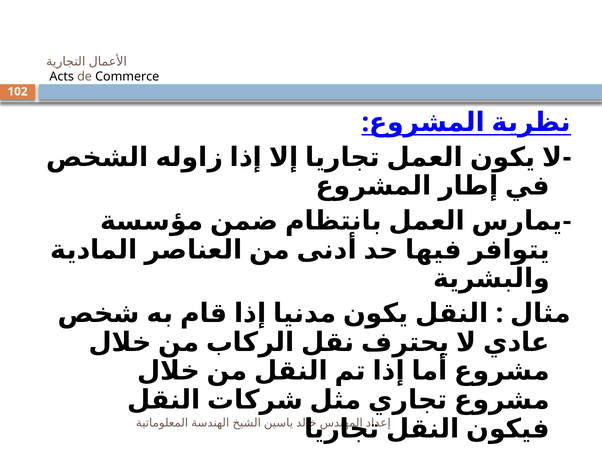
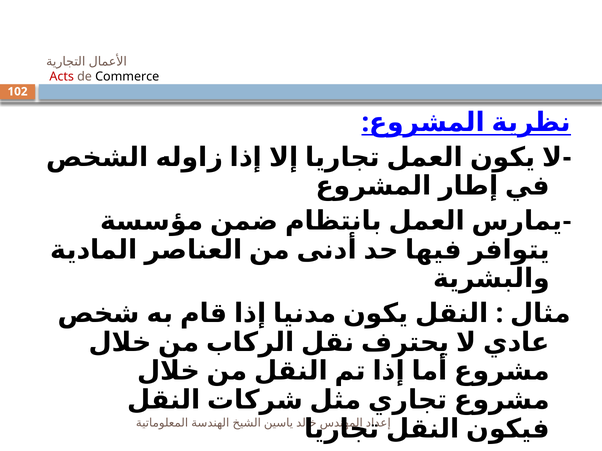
Acts colour: black -> red (62, 77)
